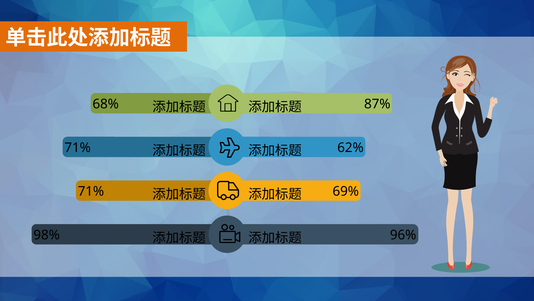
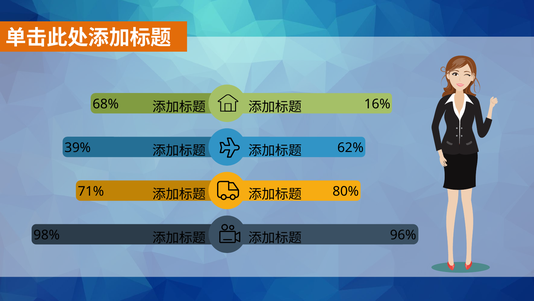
87%: 87% -> 16% (377, 104)
71%: 71% -> 39% (78, 148)
69%: 69% -> 80% (346, 191)
